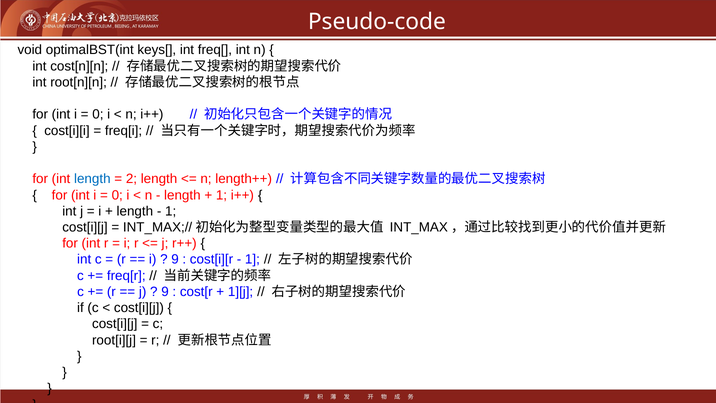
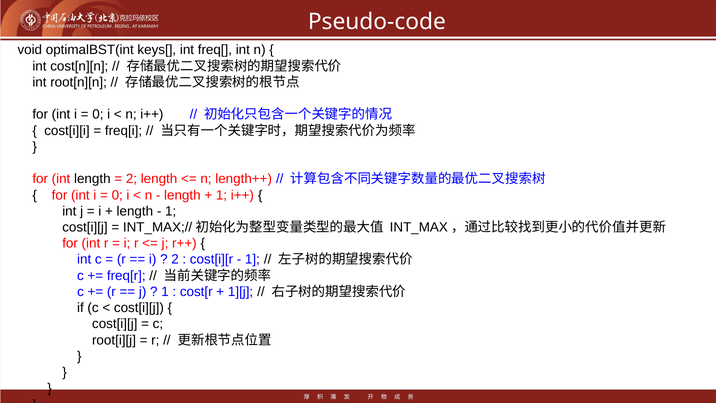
length colour: blue -> black (92, 179)
9: 9 -> 2 (175, 259)
9: 9 -> 1 (165, 292)
